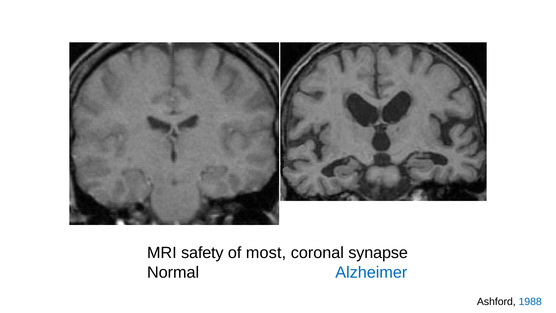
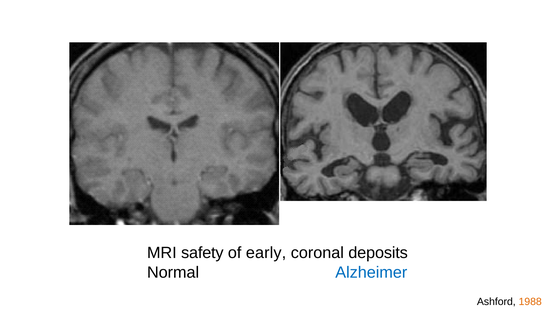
most: most -> early (266, 253)
synapse: synapse -> deposits (378, 253)
1988 colour: blue -> orange (530, 301)
